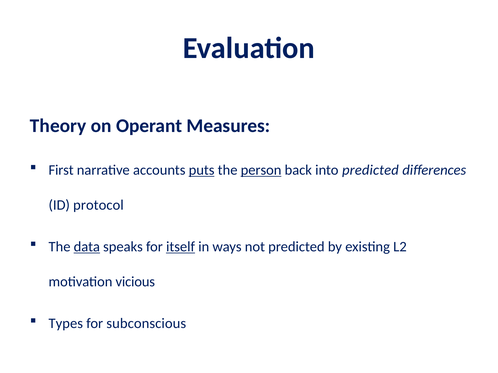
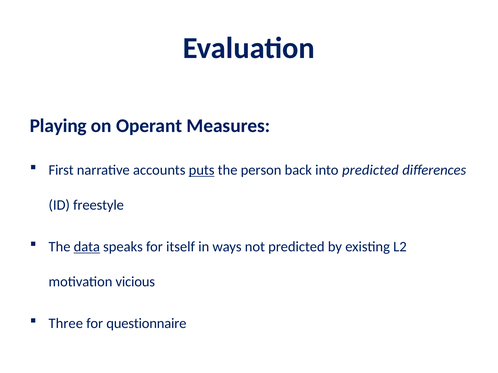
Theory: Theory -> Playing (58, 126)
person underline: present -> none (261, 170)
protocol: protocol -> freestyle (99, 205)
itself underline: present -> none (181, 247)
Types: Types -> Three (66, 324)
subconscious: subconscious -> questionnaire (146, 324)
